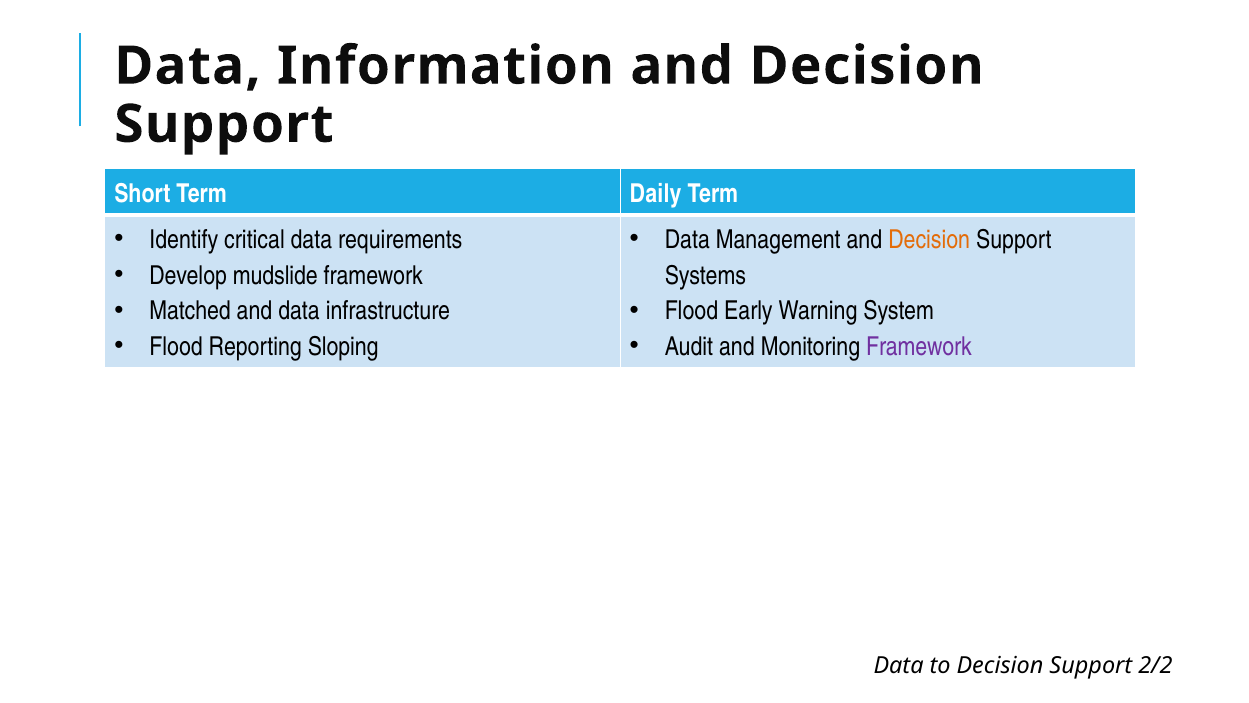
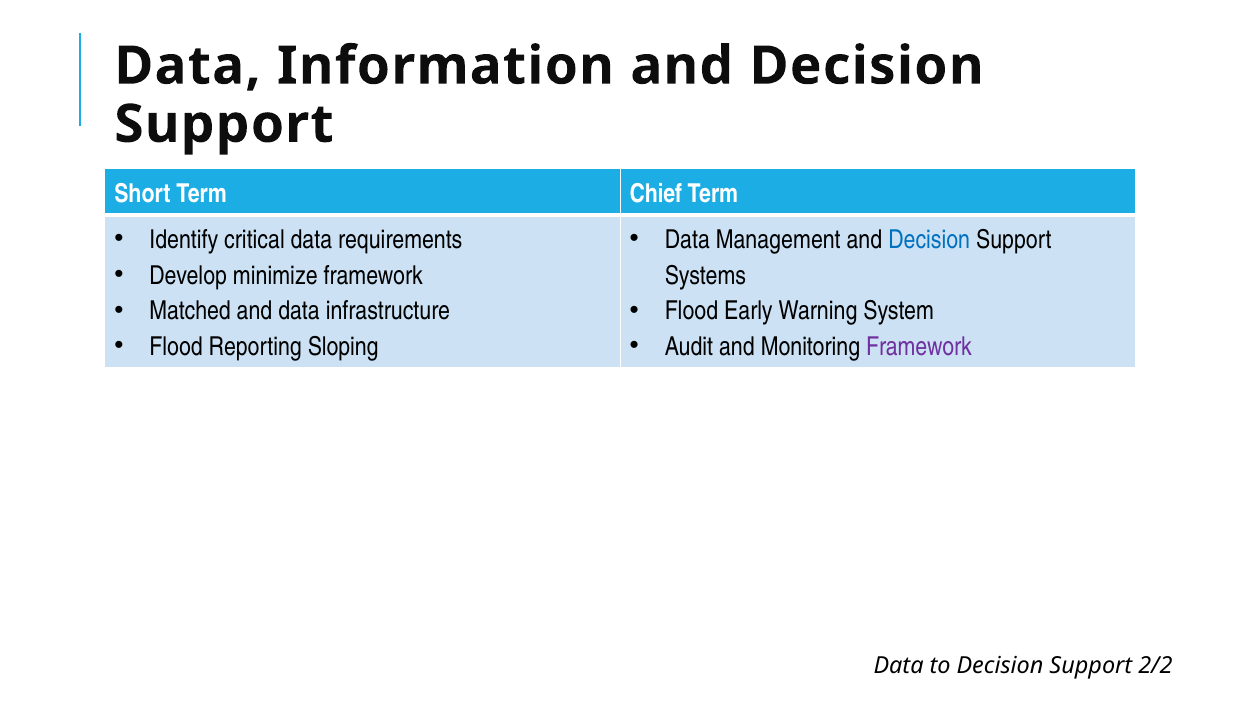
Daily: Daily -> Chief (656, 194)
Decision colour: orange -> blue (929, 240)
mudslide: mudslide -> minimize (275, 275)
